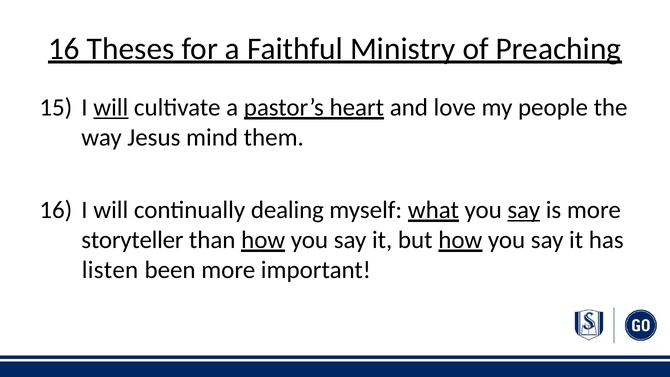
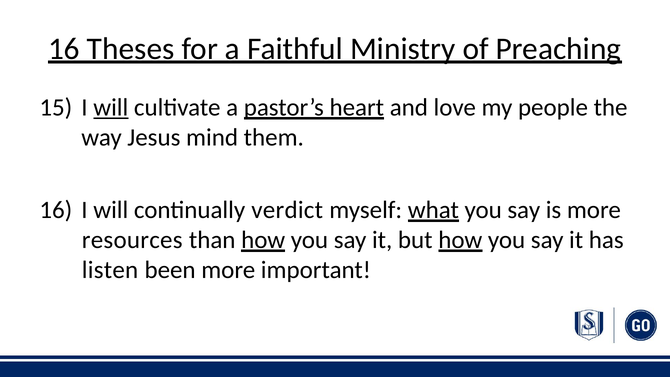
dealing: dealing -> verdict (287, 210)
say underline: present -> none (524, 210)
storyteller: storyteller -> resources (132, 240)
